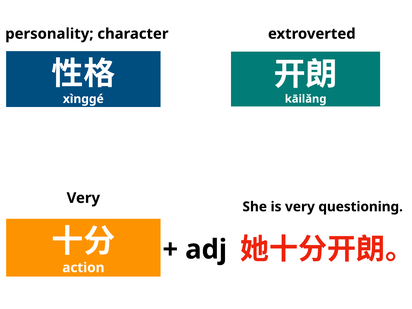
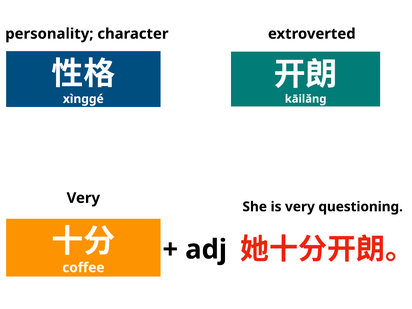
action: action -> coffee (83, 268)
